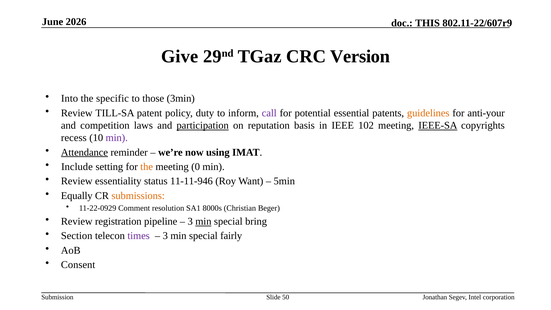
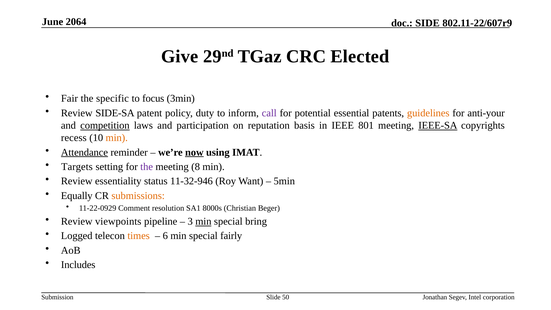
2026: 2026 -> 2064 (76, 22)
THIS: THIS -> SIDE (427, 23)
Version: Version -> Elected (360, 56)
Into: Into -> Fair (70, 99)
those: those -> focus (153, 99)
TILL-SA: TILL-SA -> SIDE-SA (115, 113)
competition underline: none -> present (105, 125)
participation underline: present -> none (203, 125)
102: 102 -> 801 (366, 125)
min colour: purple -> orange (117, 138)
now underline: none -> present (194, 152)
Include: Include -> Targets (77, 167)
the colour: orange -> purple (147, 167)
0: 0 -> 8 (196, 167)
11-11-946: 11-11-946 -> 11-32-946 (191, 181)
registration: registration -> viewpoints (118, 221)
Section: Section -> Logged (77, 236)
times colour: purple -> orange (139, 236)
3: 3 -> 6 (165, 236)
Consent: Consent -> Includes (78, 265)
